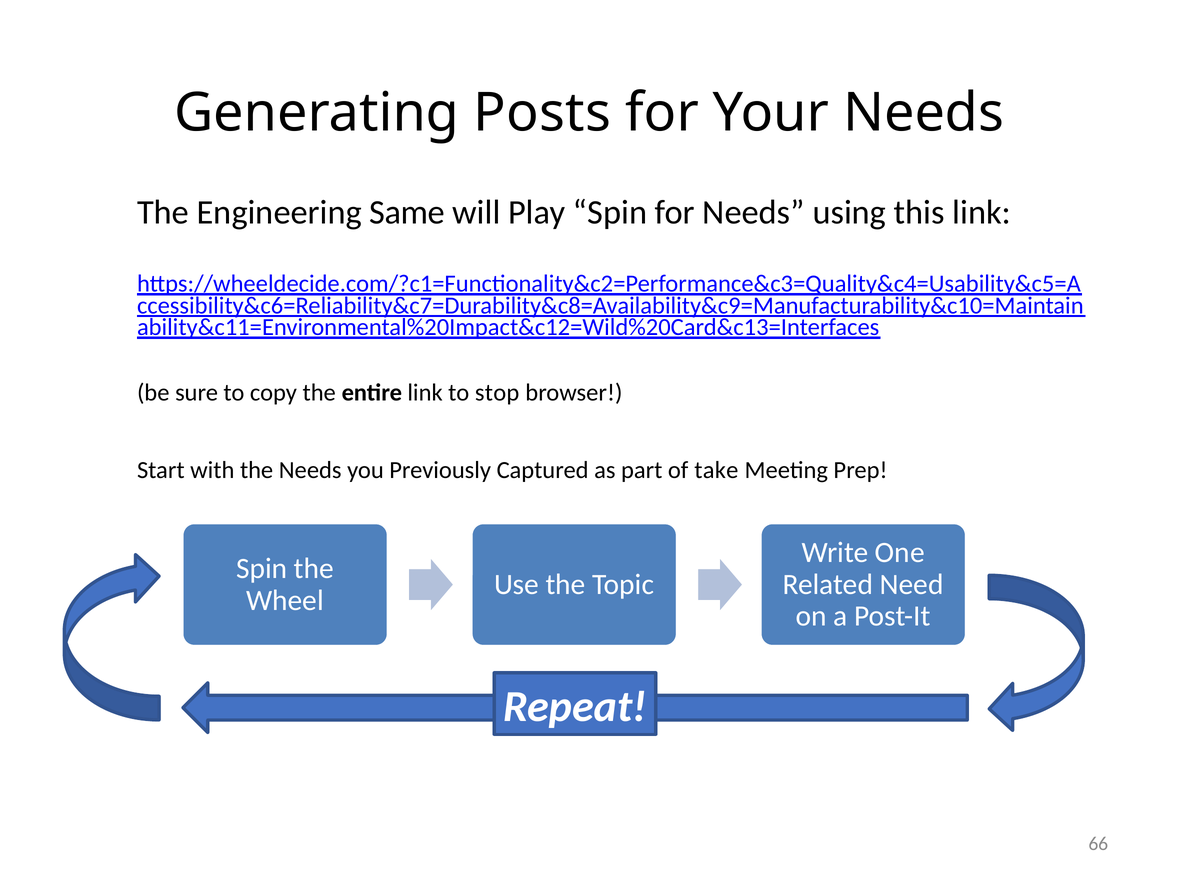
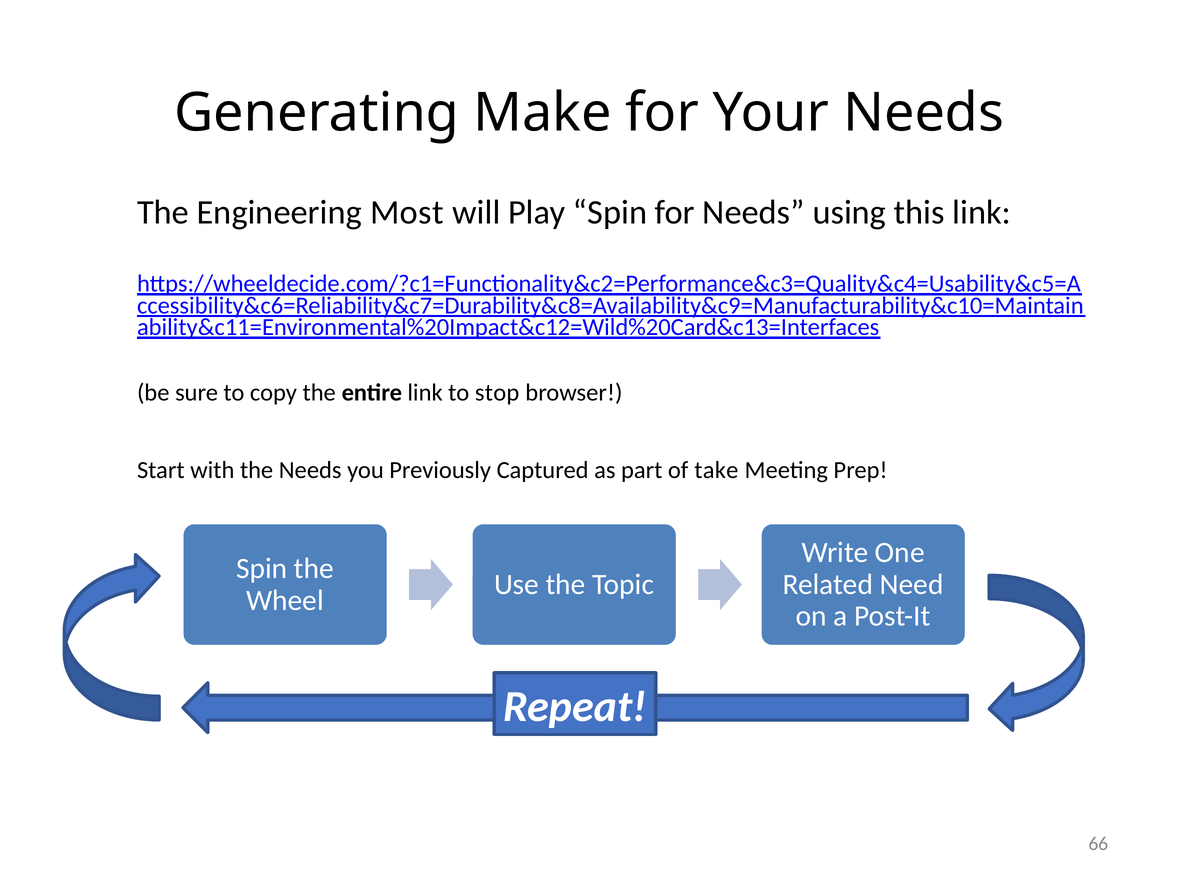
Posts: Posts -> Make (542, 113)
Same: Same -> Most (407, 213)
